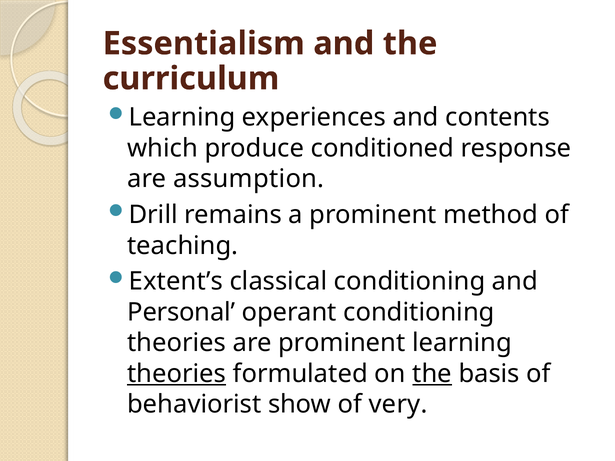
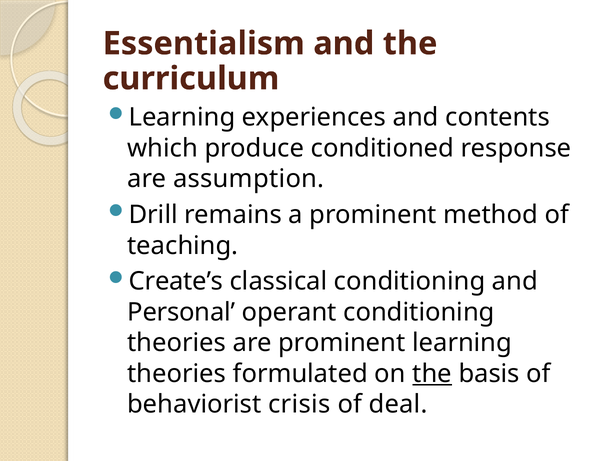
Extent’s: Extent’s -> Create’s (176, 282)
theories underline: present -> none (177, 374)
show: show -> crisis (299, 405)
very: very -> deal (398, 405)
